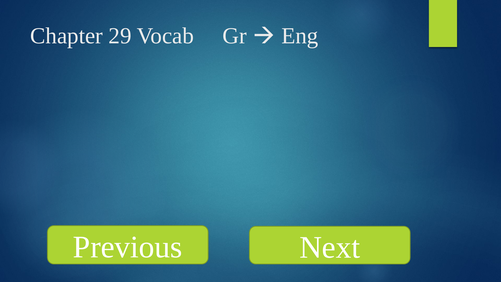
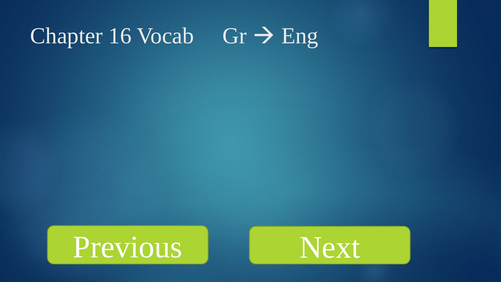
29: 29 -> 16 (120, 36)
